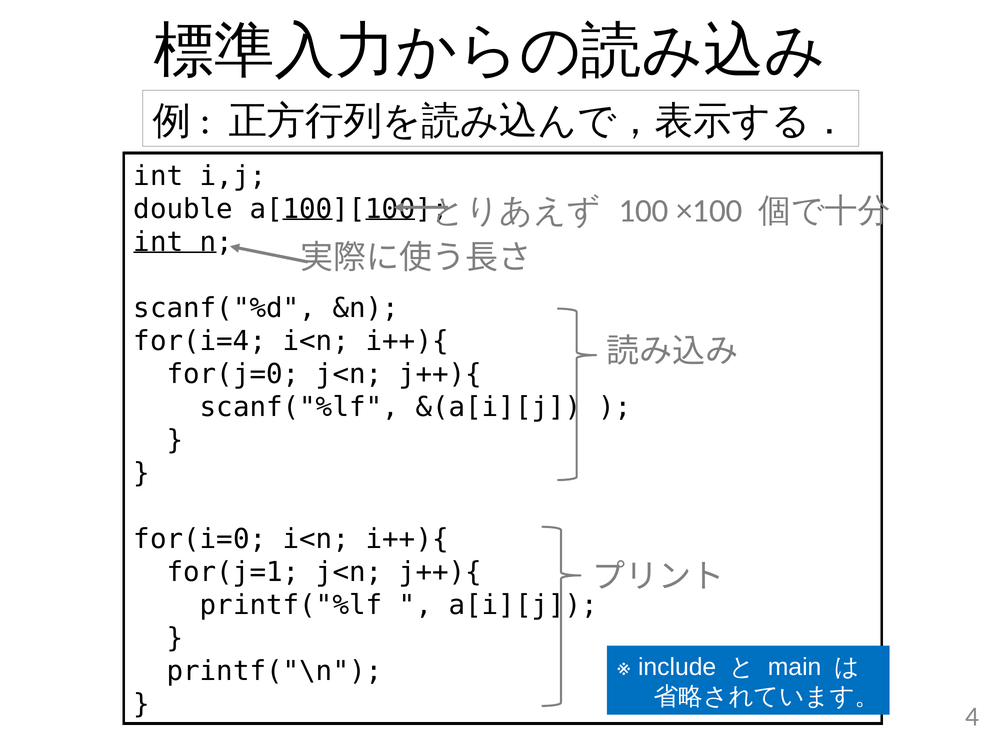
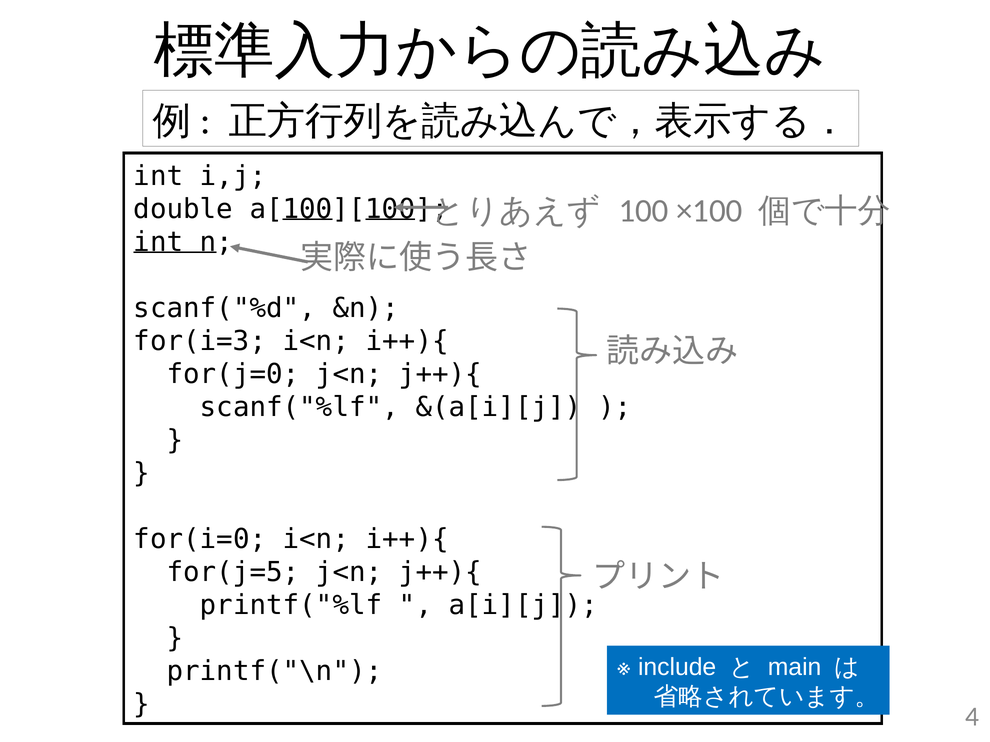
for(i=4: for(i=4 -> for(i=3 (200, 341)
for(j=1: for(j=1 -> for(j=5 (233, 572)
